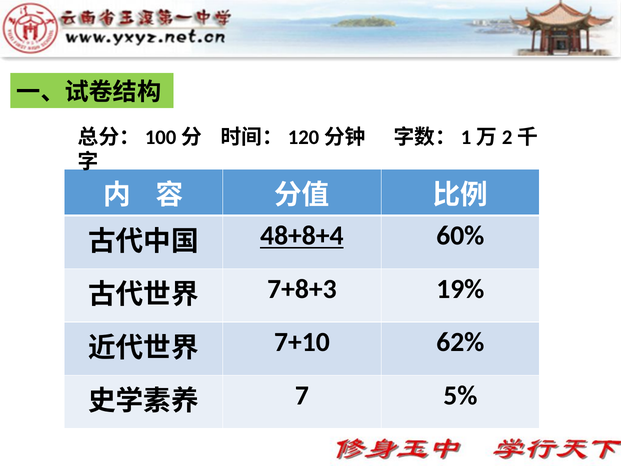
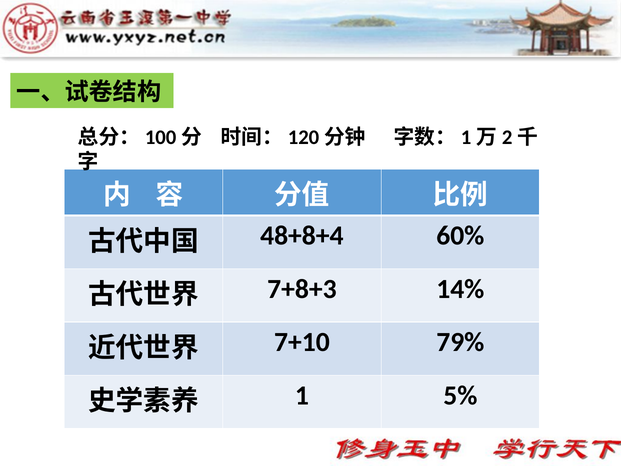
48+8+4 underline: present -> none (302, 236)
19%: 19% -> 14% (460, 289)
62%: 62% -> 79% (460, 342)
7: 7 -> 1 (302, 395)
